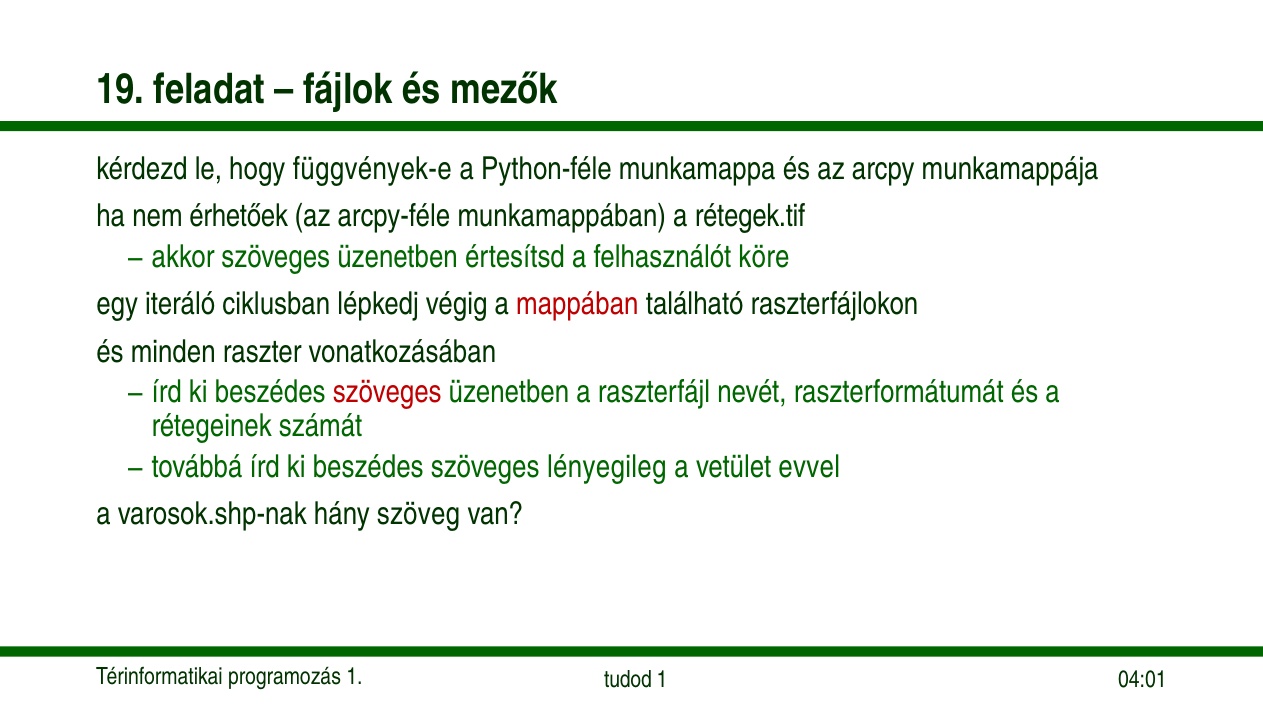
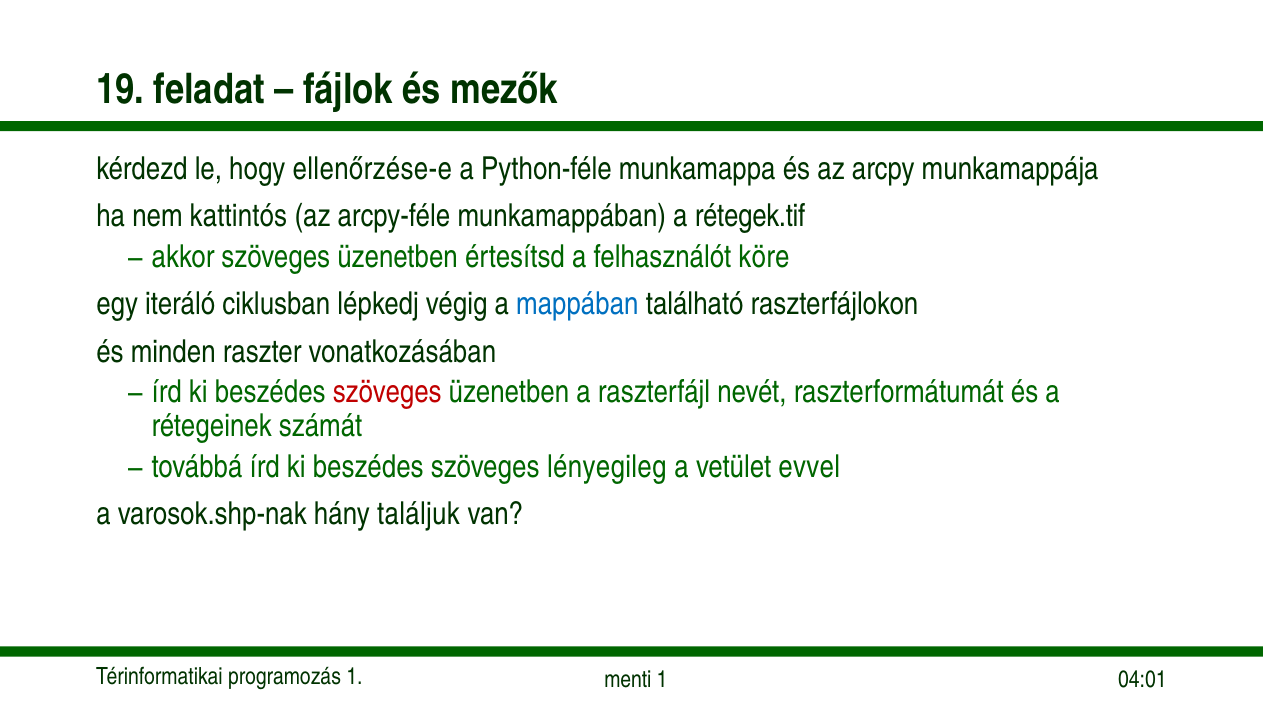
függvények-e: függvények-e -> ellenőrzése-e (372, 169)
érhetőek: érhetőek -> kattintós (238, 216)
mappában colour: red -> blue (577, 304)
szöveg: szöveg -> találjuk (418, 514)
tudod: tudod -> menti (628, 679)
